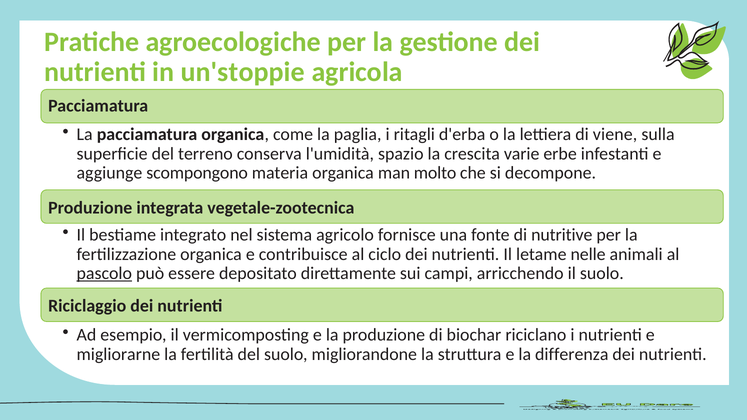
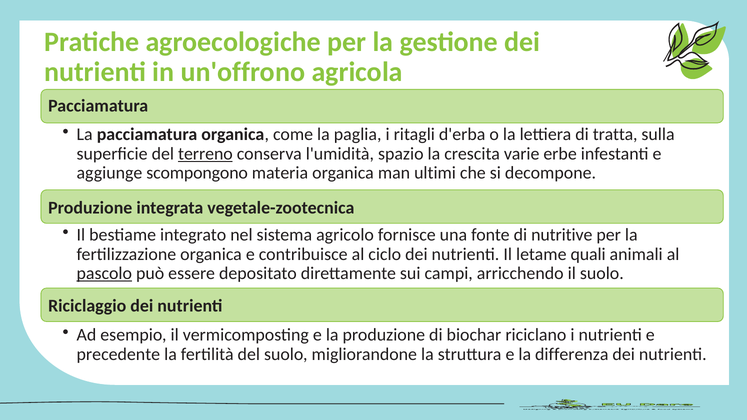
un'stoppie: un'stoppie -> un'offrono (243, 72)
viene: viene -> tratta (615, 134)
terreno underline: none -> present (205, 154)
molto: molto -> ultimi (435, 173)
nelle: nelle -> quali (588, 254)
migliorarne: migliorarne -> precedente (118, 355)
